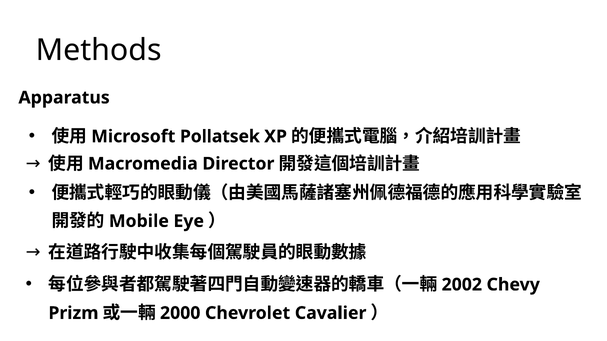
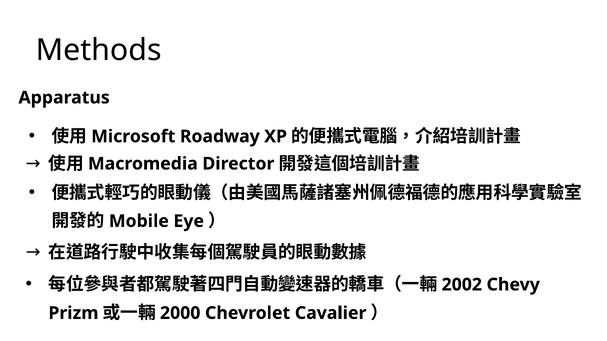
Pollatsek: Pollatsek -> Roadway (220, 137)
